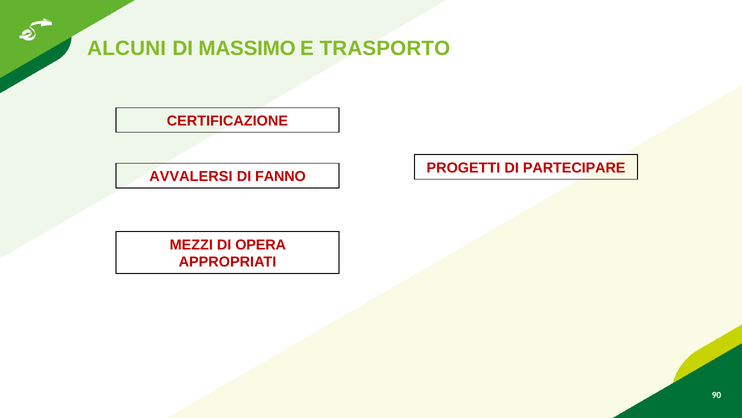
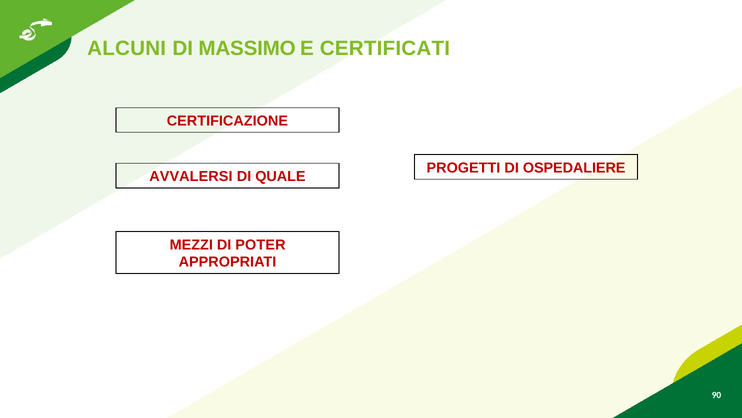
TRASPORTO: TRASPORTO -> CERTIFICATI (385, 48)
PARTECIPARE: PARTECIPARE -> OSPEDALIERE (574, 168)
FANNO: FANNO -> QUALE (280, 176)
OPERA: OPERA -> POTER (260, 244)
